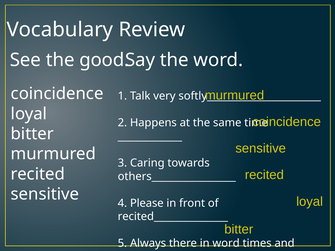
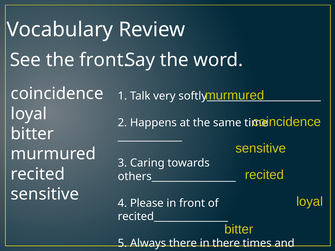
the good: good -> front (104, 60)
in word: word -> there (226, 244)
